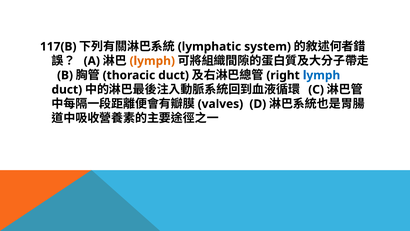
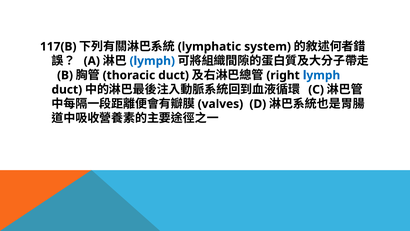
lymph colour: orange -> blue (152, 61)
